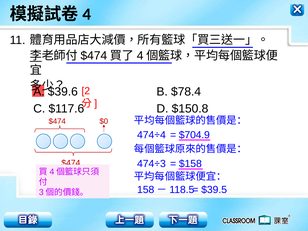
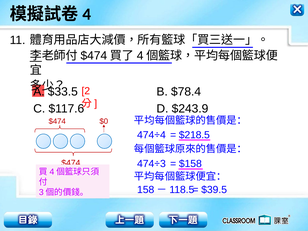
$39.6: $39.6 -> $33.5 (63, 92)
$150.8: $150.8 -> $243.9 (190, 109)
$704.9: $704.9 -> $218.5 (194, 135)
